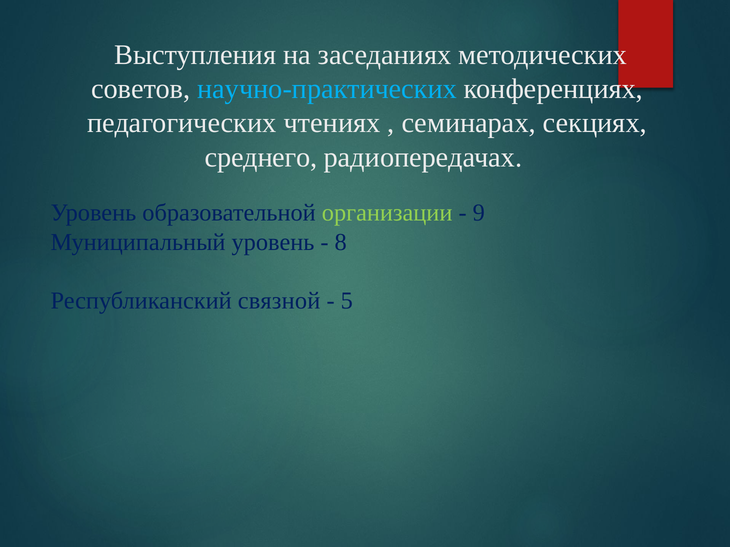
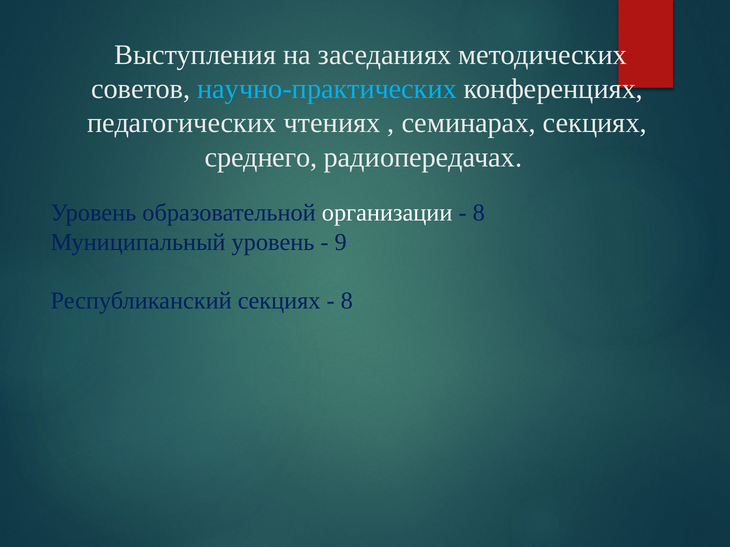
организации colour: light green -> white (387, 213)
9: 9 -> 8 (479, 213)
8: 8 -> 9 (341, 242)
Республиканский связной: связной -> секциях (279, 301)
5: 5 -> 8 (347, 301)
